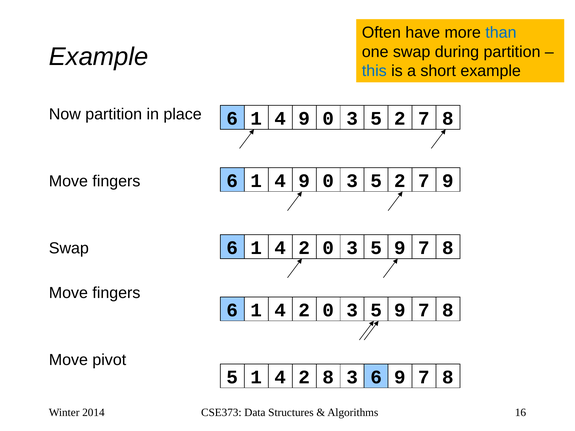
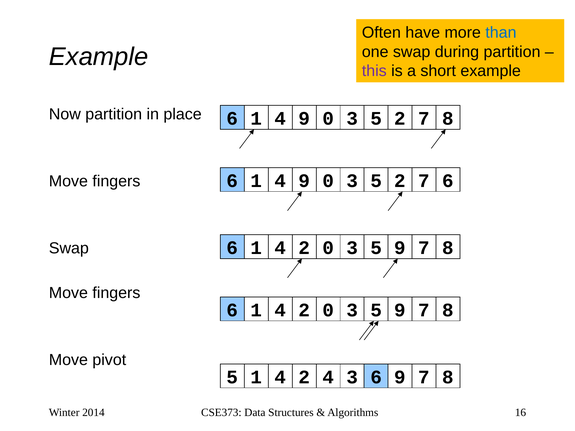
this colour: blue -> purple (374, 71)
7 9: 9 -> 6 (448, 181)
2 8: 8 -> 4 (328, 377)
